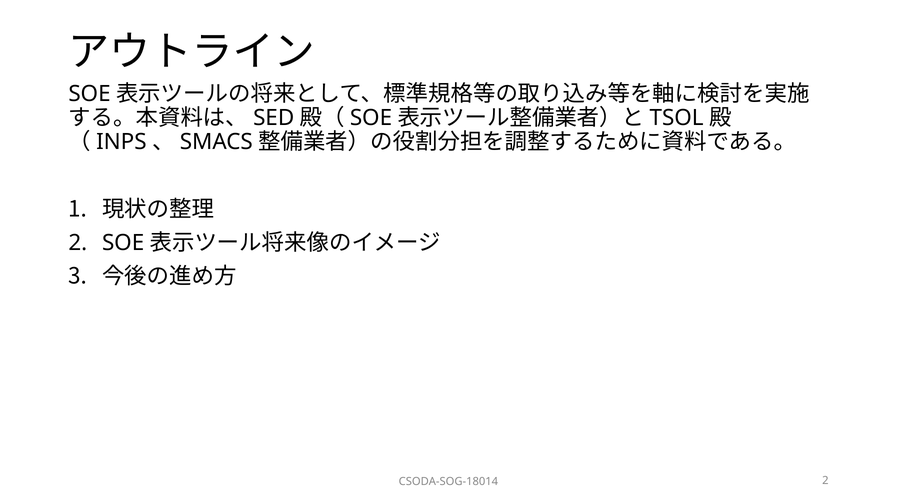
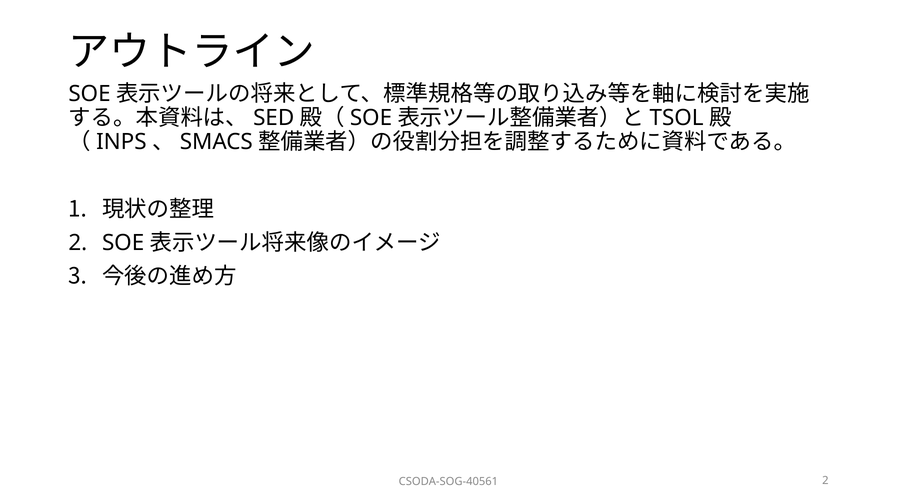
CSODA-SOG-18014: CSODA-SOG-18014 -> CSODA-SOG-40561 (448, 482)
